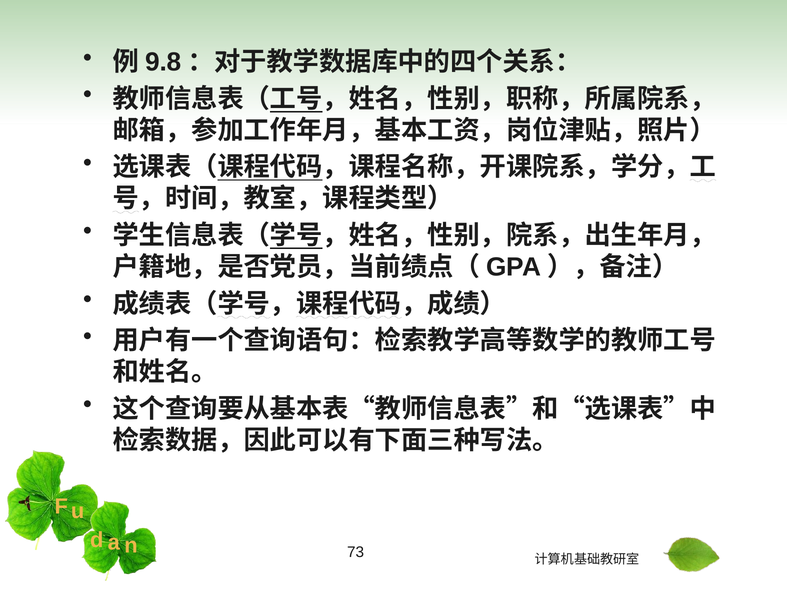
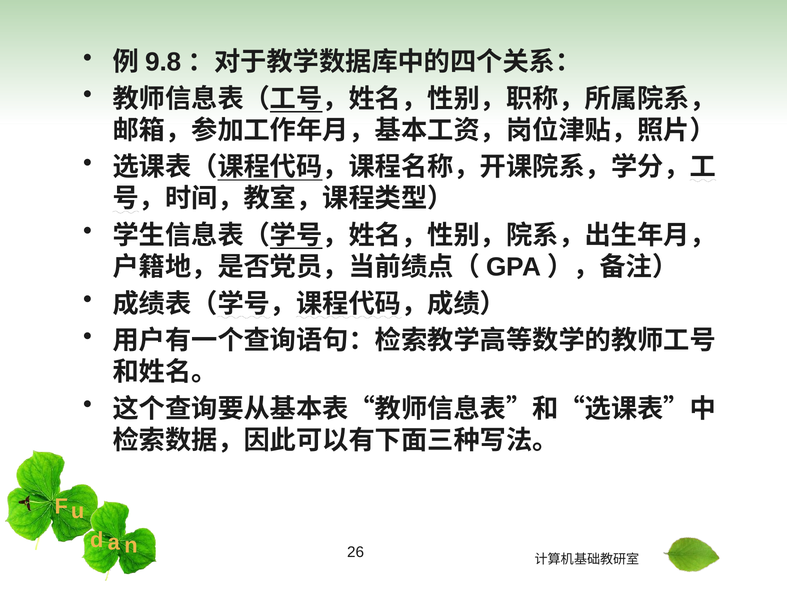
73: 73 -> 26 (356, 552)
